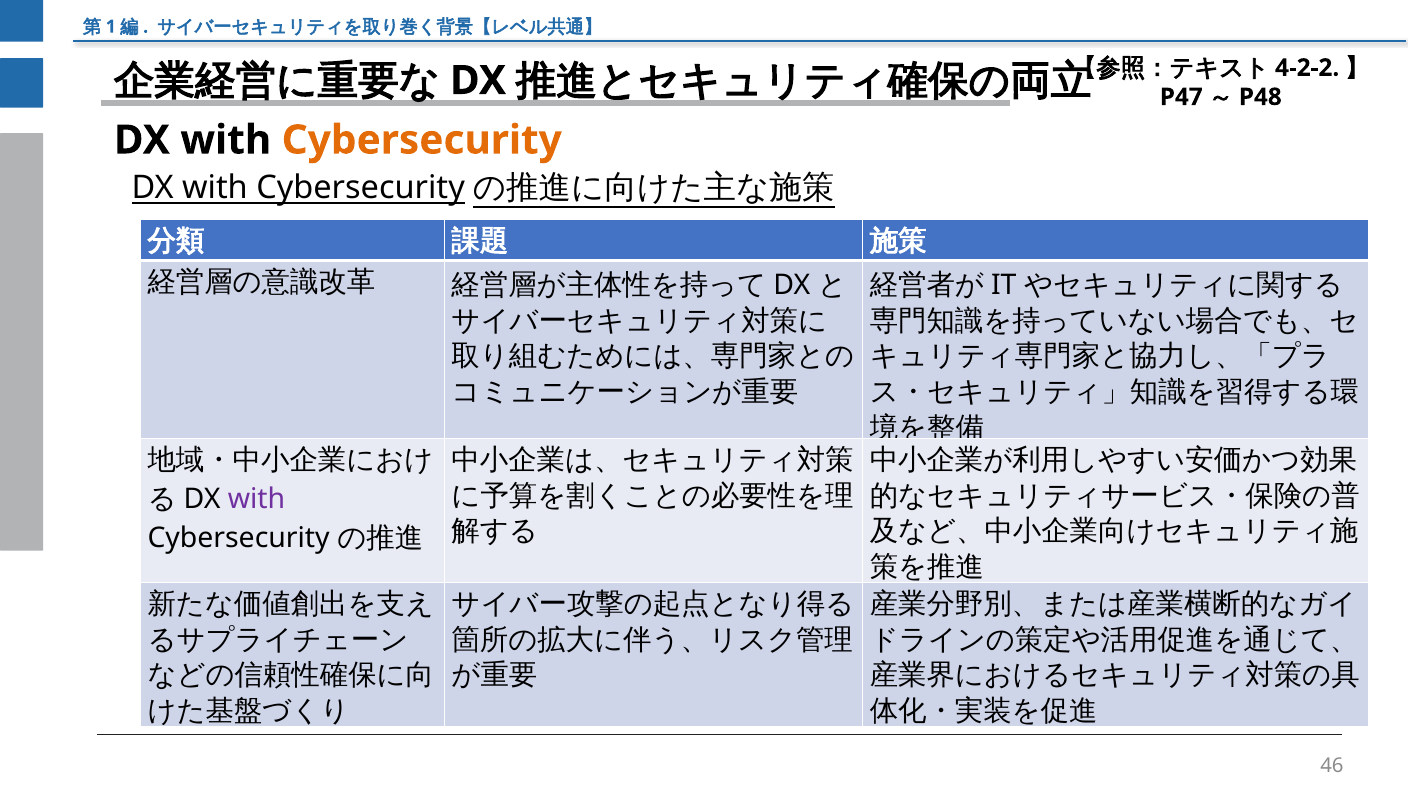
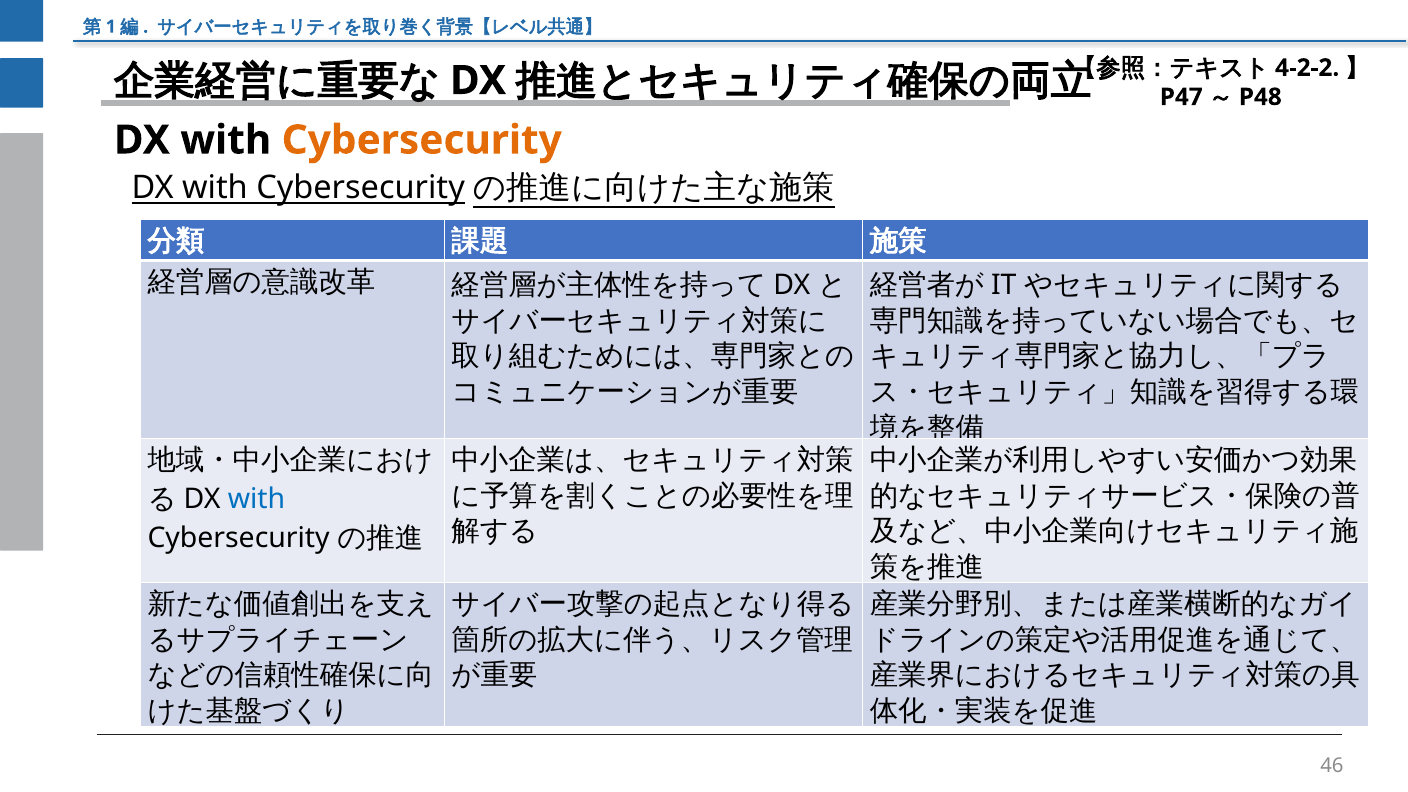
with colour: purple -> blue (257, 499)
